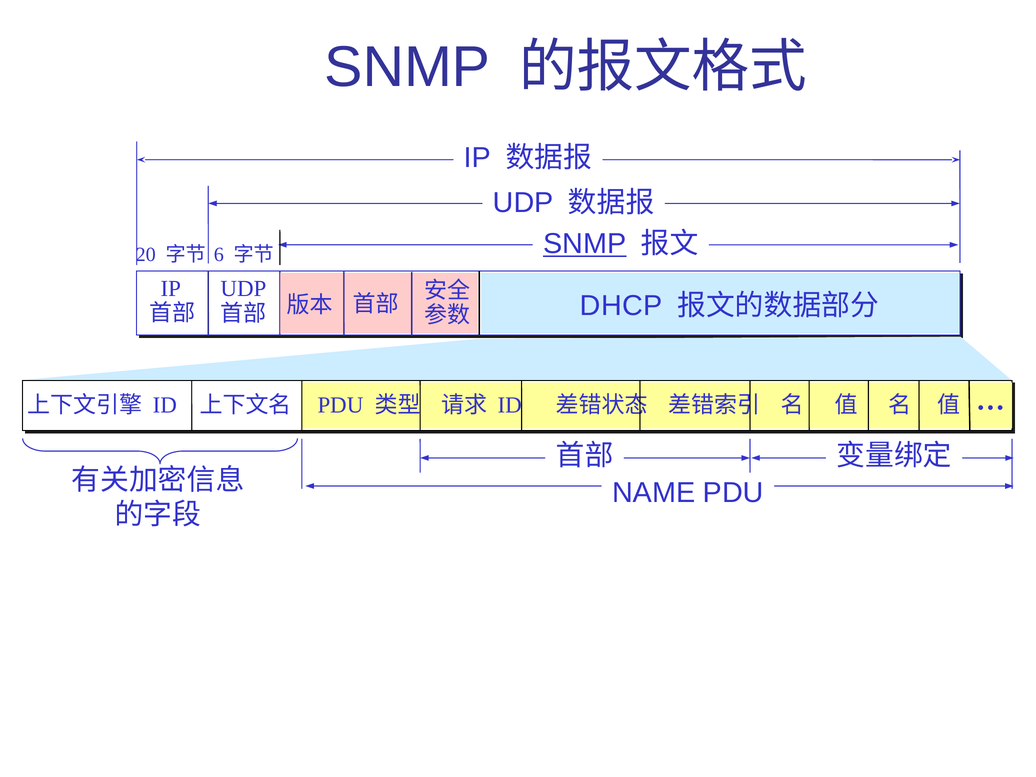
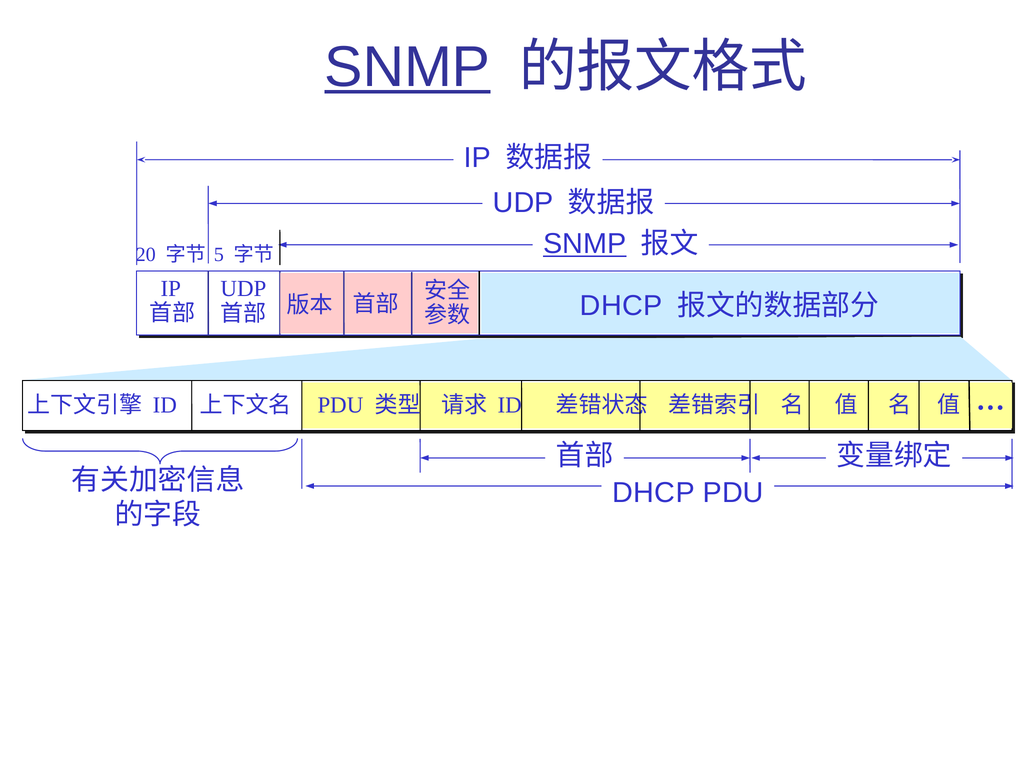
SNMP underline: none -> present (407, 67)
6: 6 -> 5 (219, 255)
NAME: NAME -> DHCP (654, 493)
